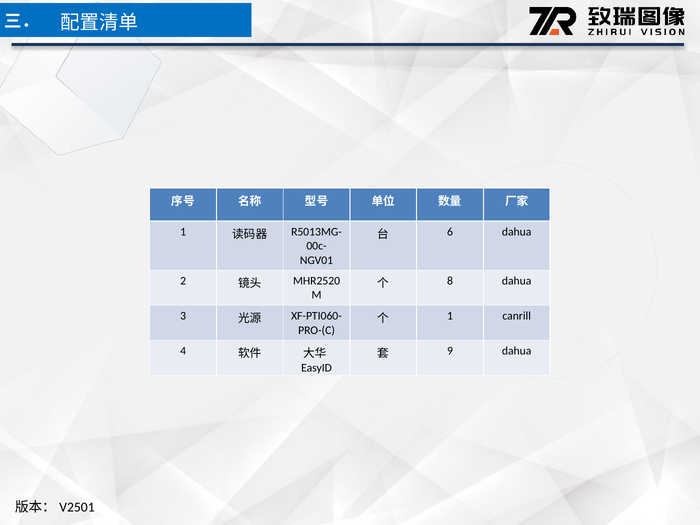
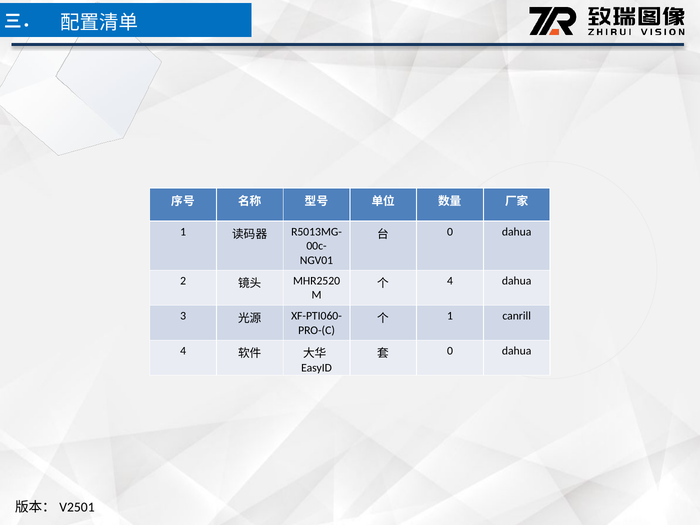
6: 6 -> 0 (450, 232)
8: 8 -> 4 (450, 281)
9: 9 -> 0 (450, 351)
